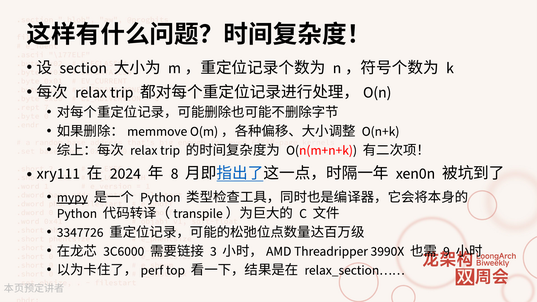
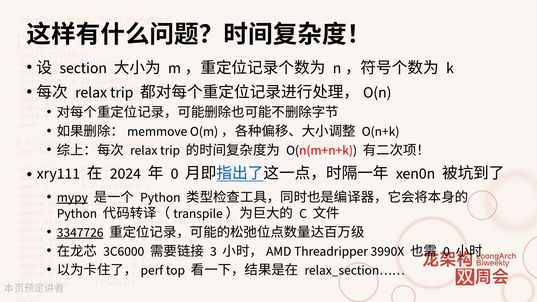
8: 8 -> 0 (175, 173)
3347726 underline: none -> present (80, 232)
9: 9 -> 0 (446, 251)
